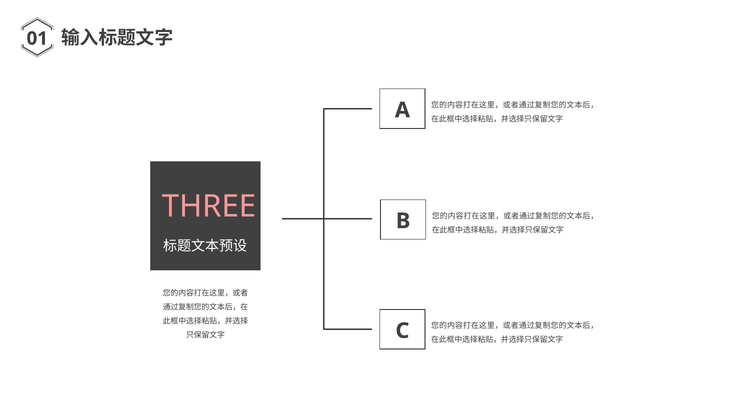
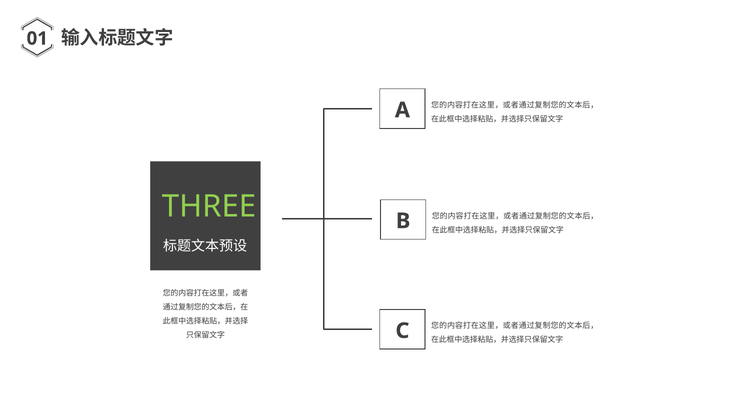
THREE colour: pink -> light green (209, 207)
